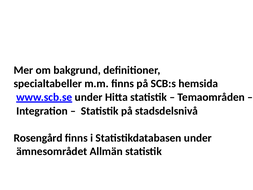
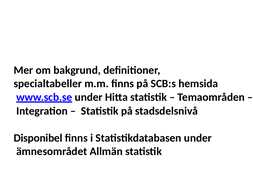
Rosengård: Rosengård -> Disponibel (38, 138)
